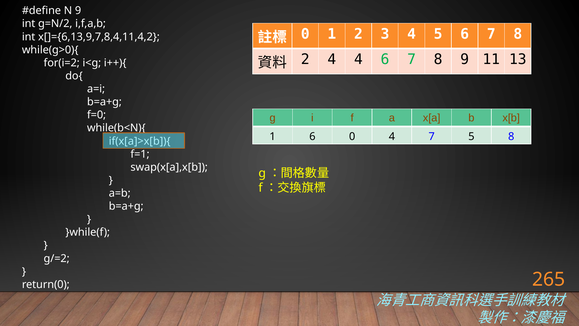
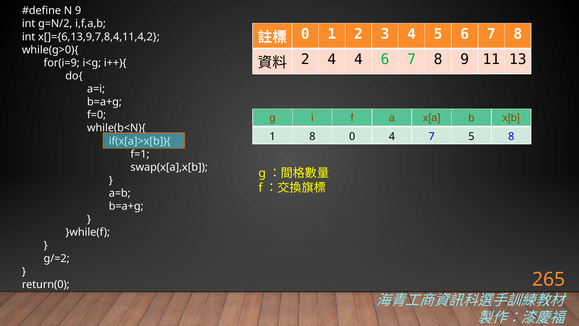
for(i=2: for(i=2 -> for(i=9 (62, 63)
1 6: 6 -> 8 (312, 136)
